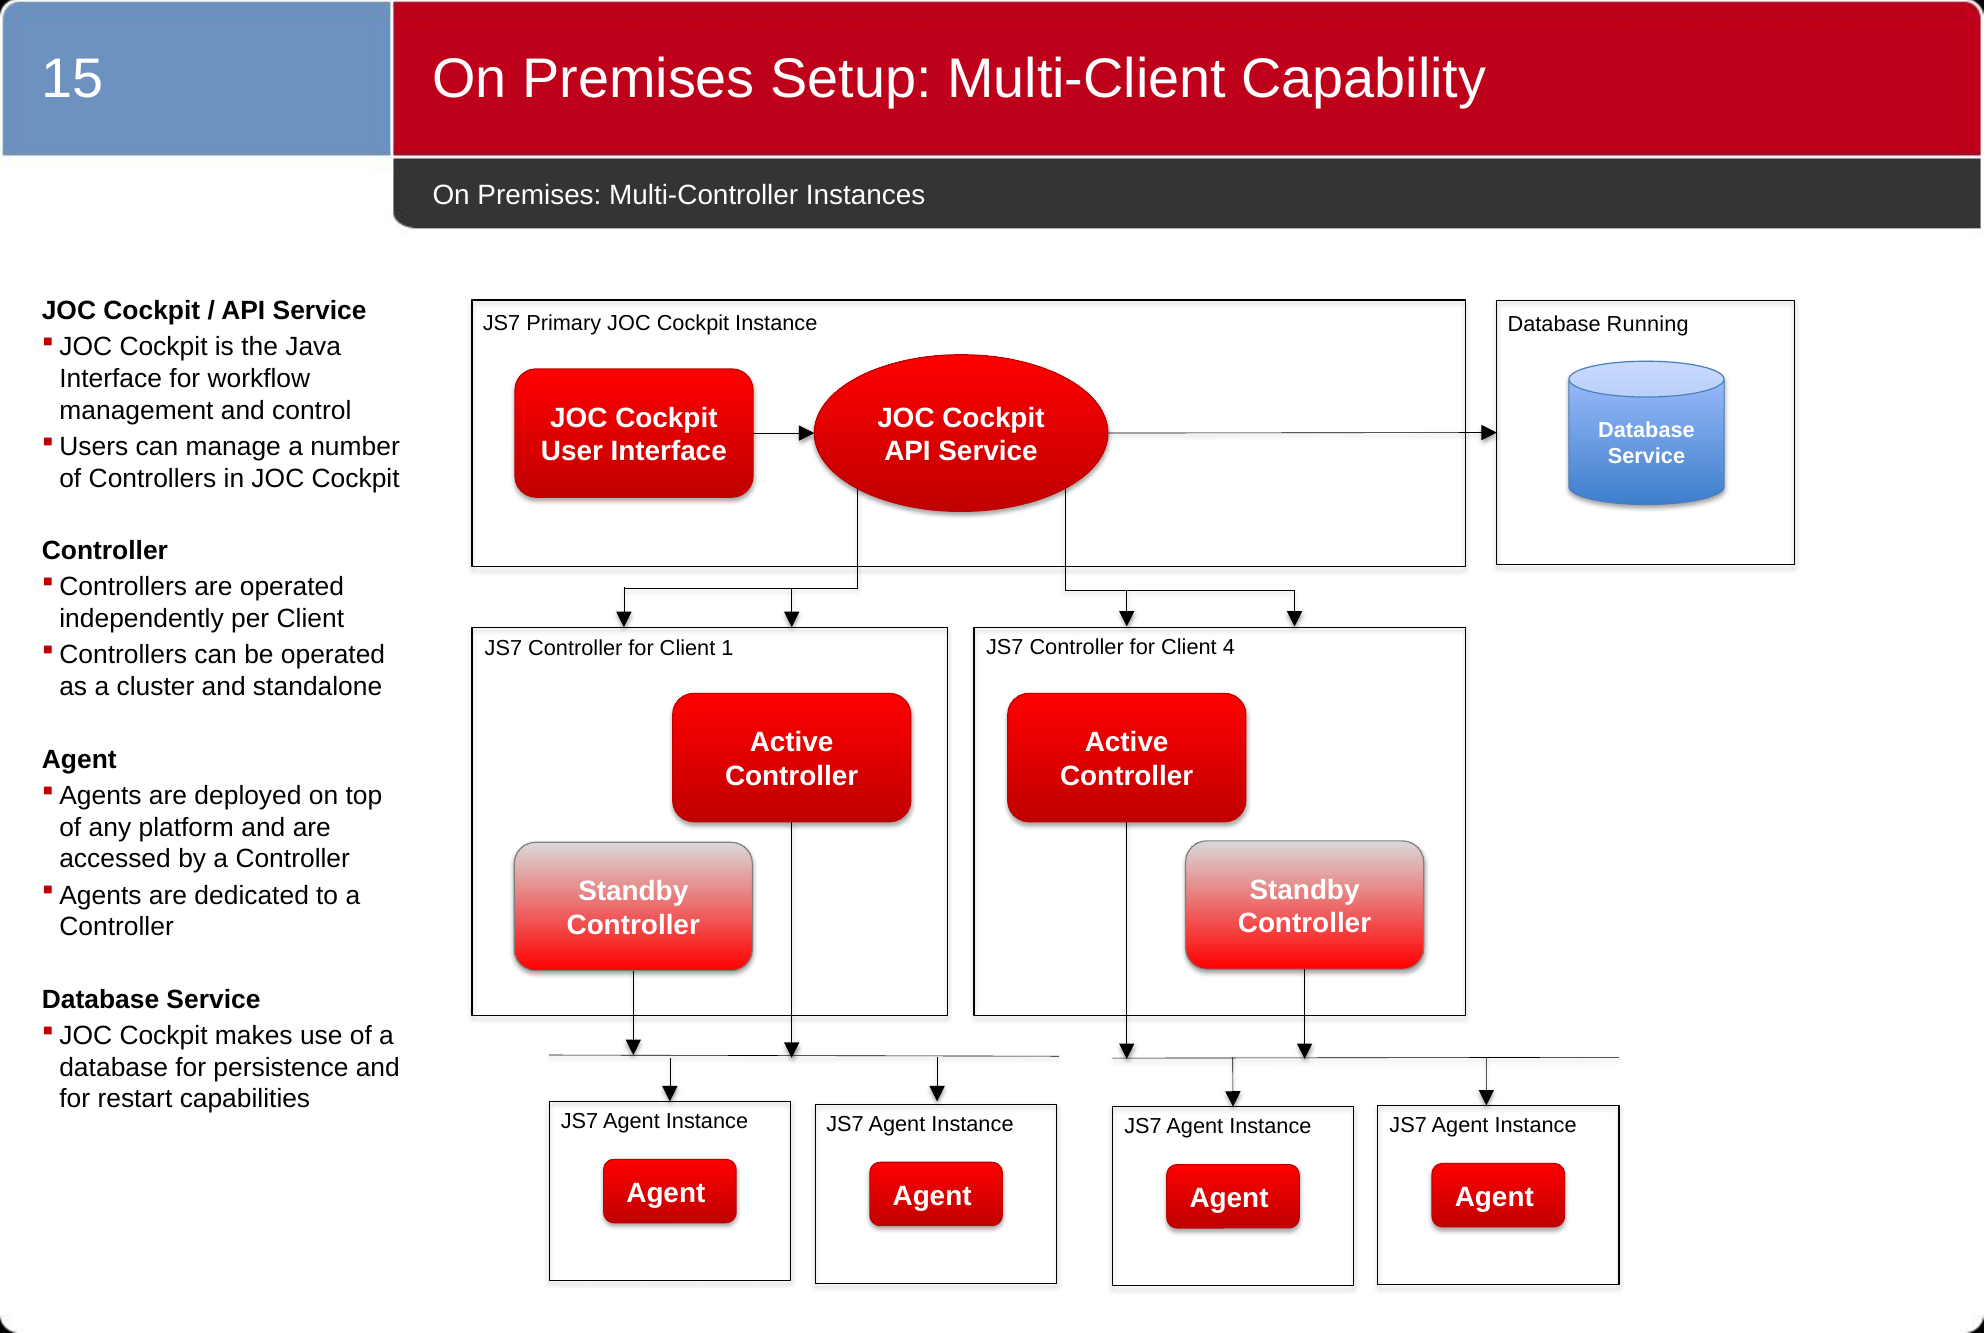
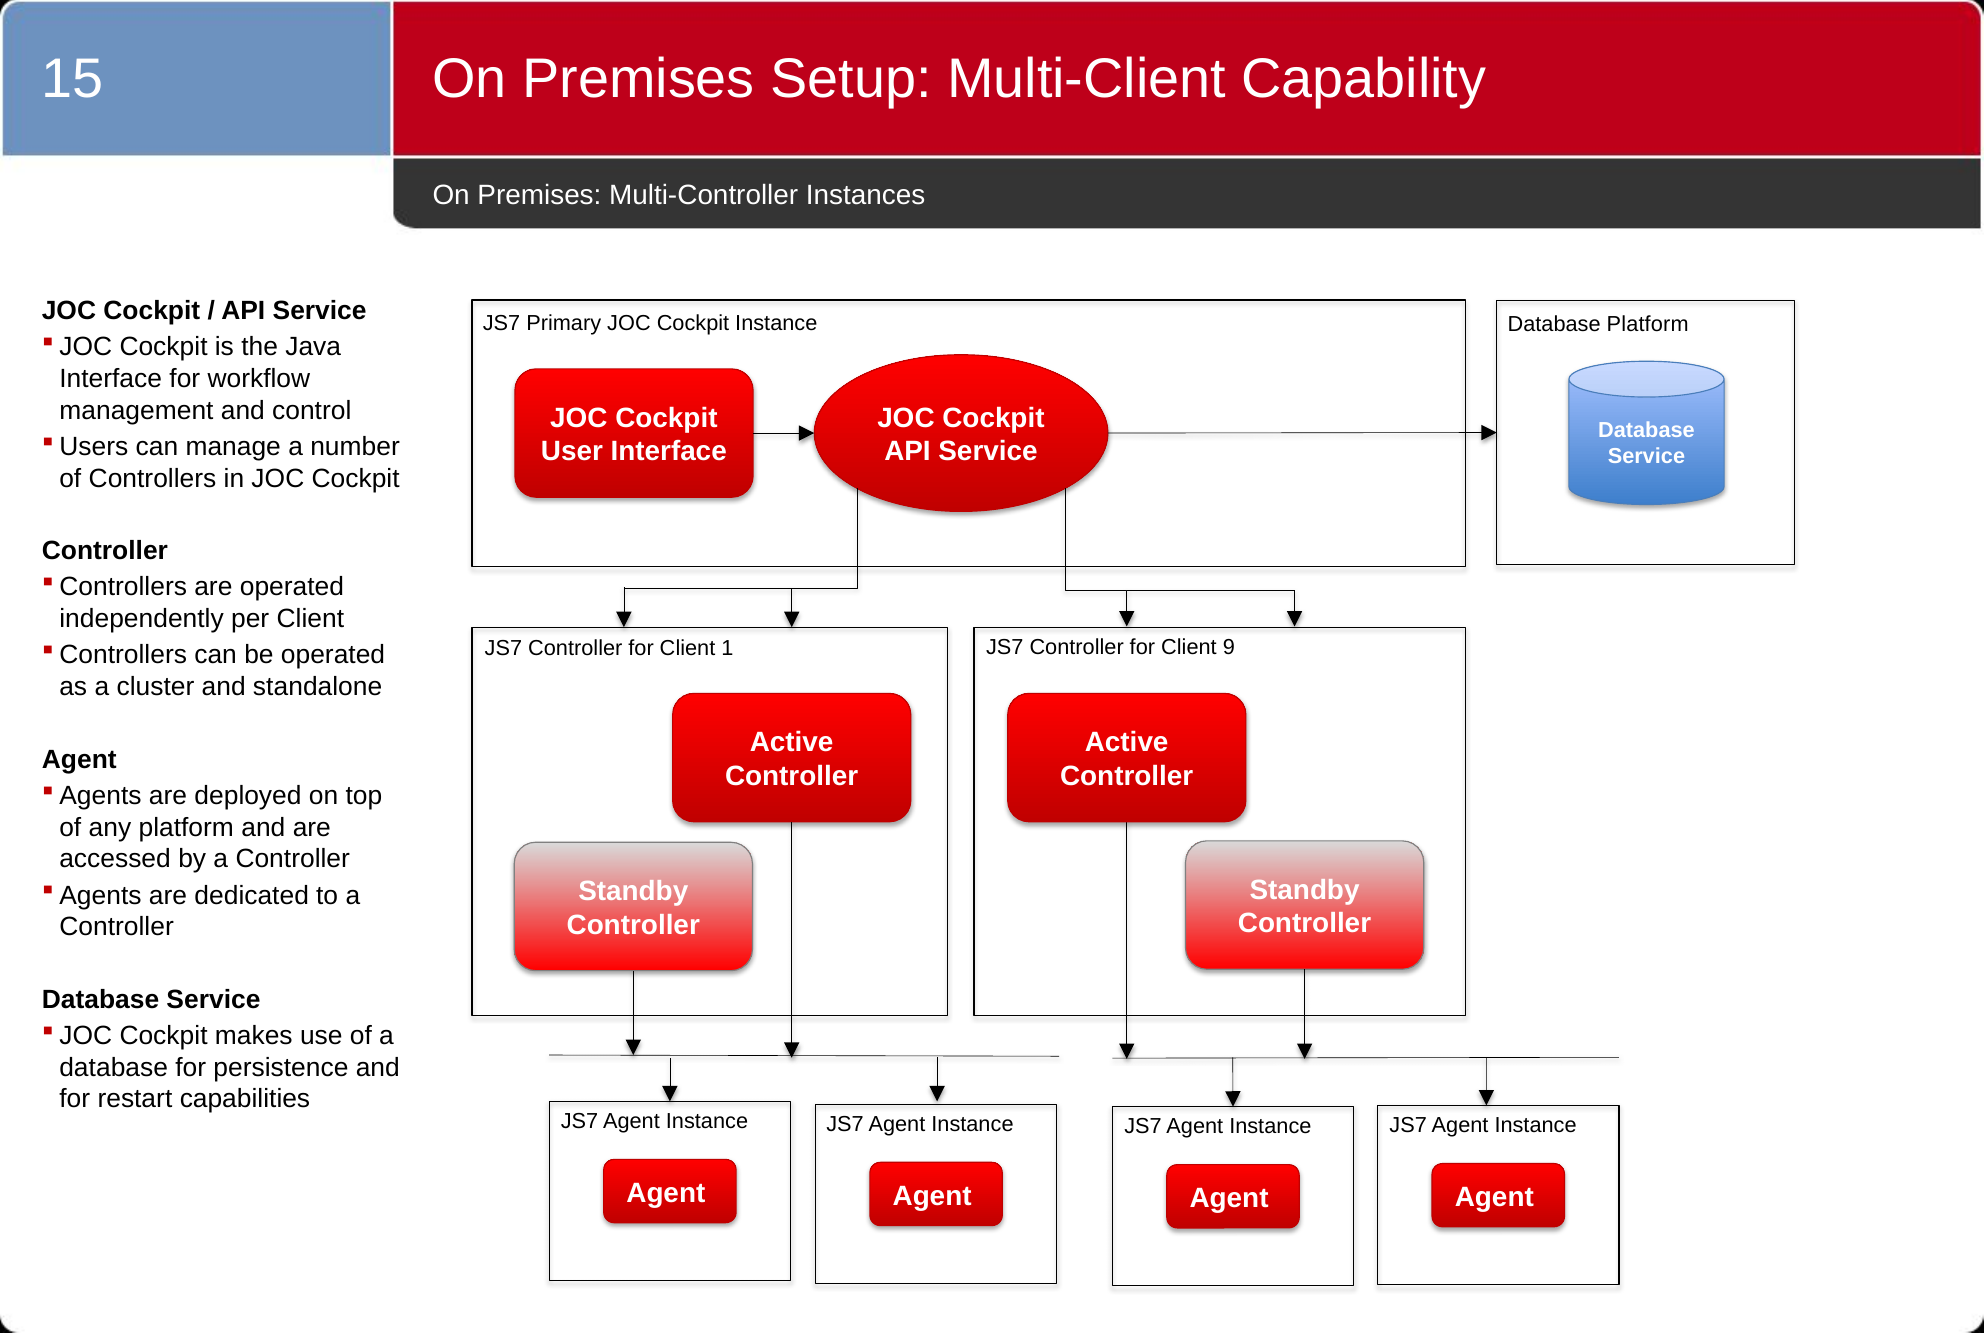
Database Running: Running -> Platform (1648, 324)
4: 4 -> 9 (1229, 647)
